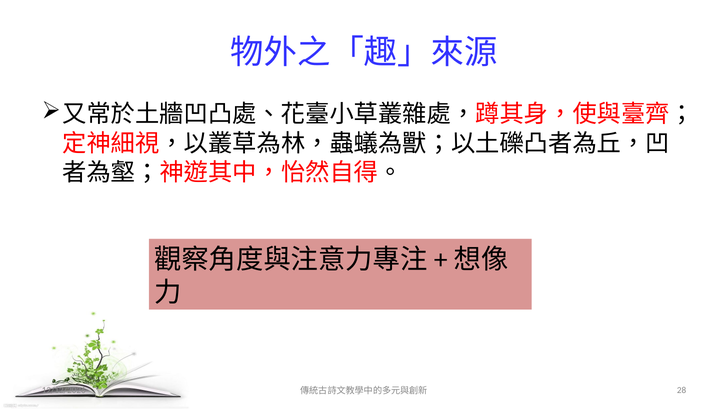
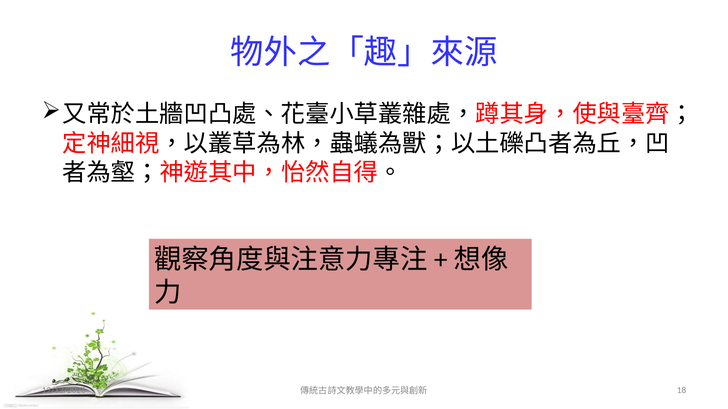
28: 28 -> 18 (682, 391)
